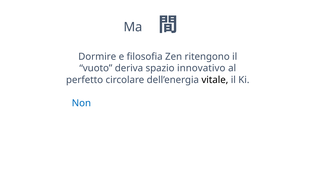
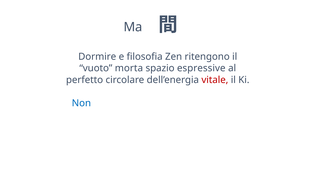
vuoto deriva: deriva -> morta (129, 68)
spazio innovativo: innovativo -> espressive (201, 68)
vitale colour: black -> red (215, 80)
